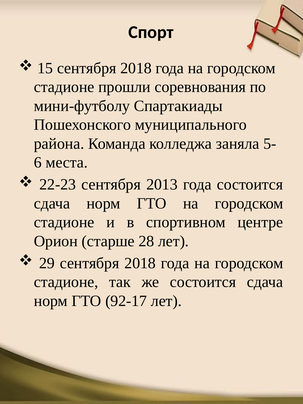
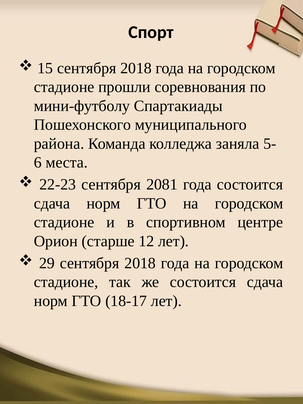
2013: 2013 -> 2081 (162, 185)
28: 28 -> 12 (146, 241)
92-17: 92-17 -> 18-17 (126, 301)
